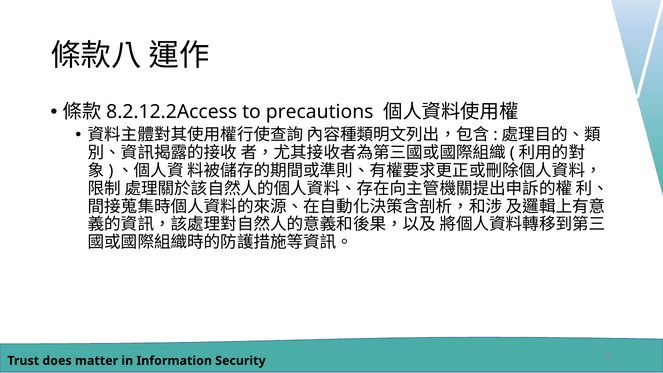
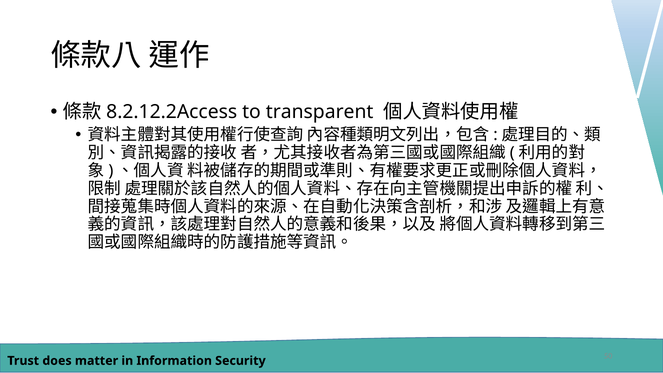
precautions: precautions -> transparent (320, 112)
